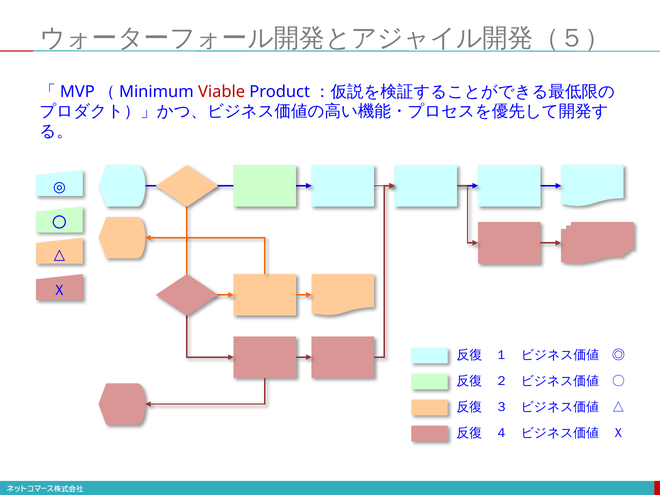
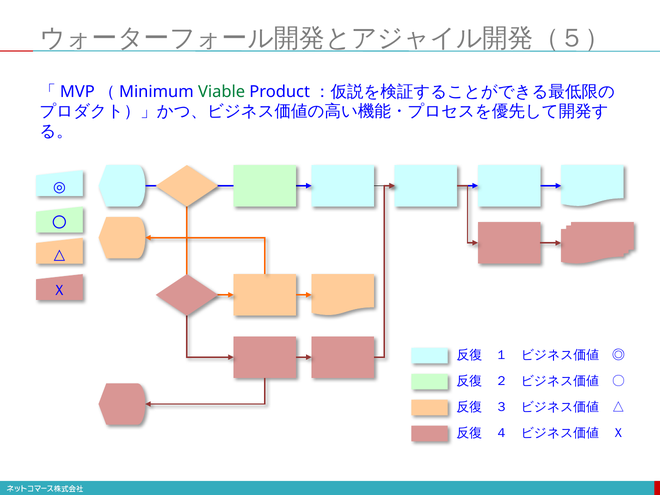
Viable colour: red -> green (222, 92)
